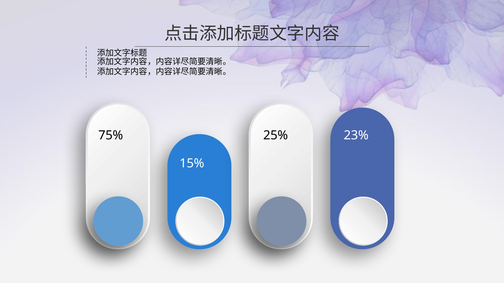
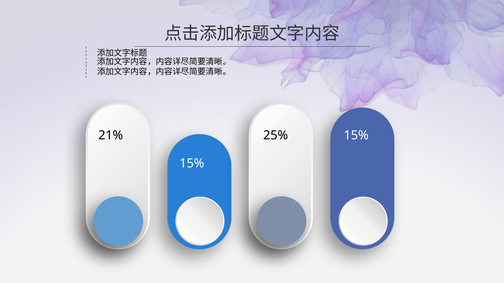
75%: 75% -> 21% (111, 136)
23%: 23% -> 15% (356, 136)
